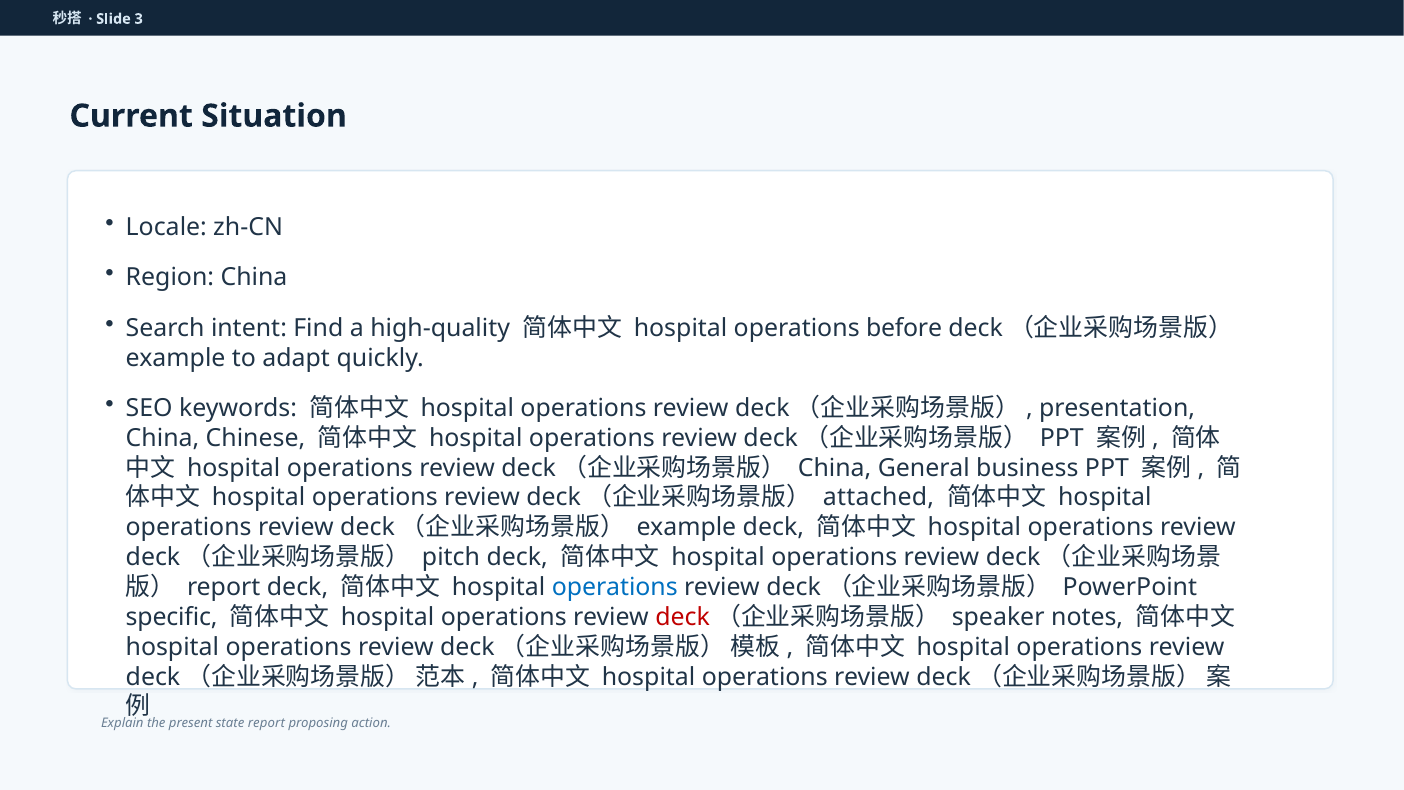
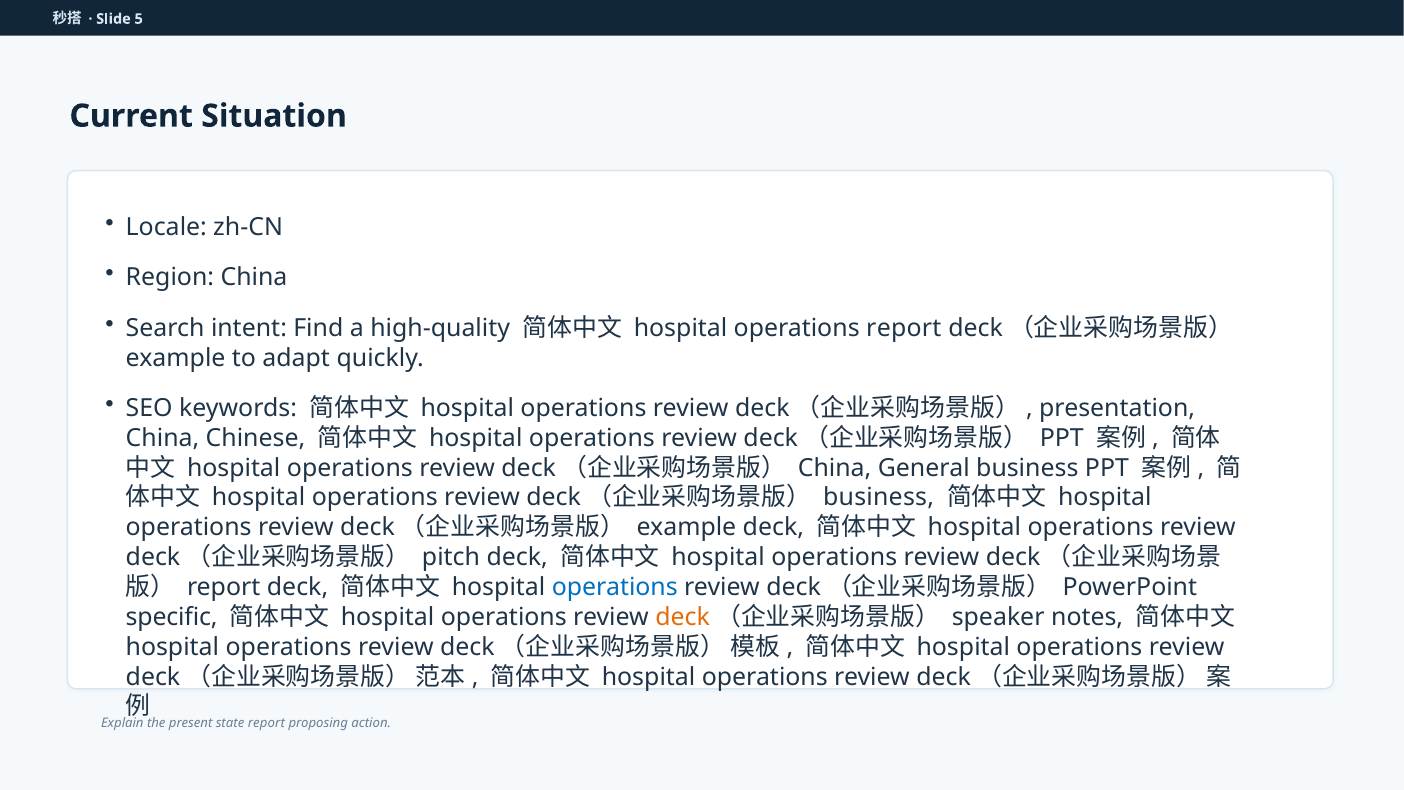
3: 3 -> 5 (139, 19)
operations before: before -> report (904, 328)
attached: attached -> business (879, 498)
deck colour: red -> orange (683, 617)
